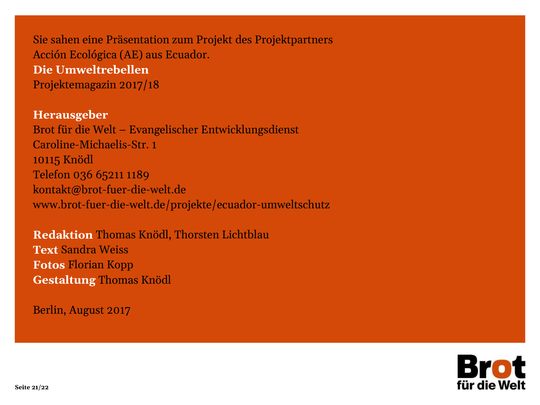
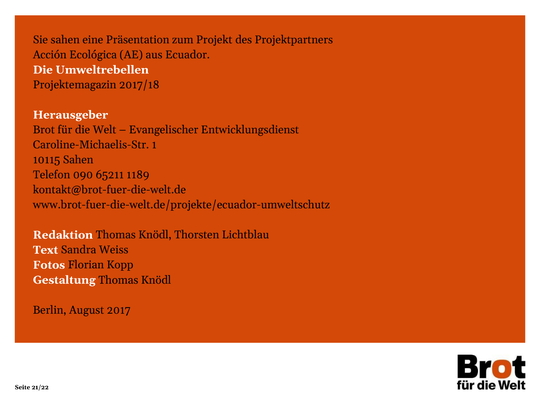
10115 Knödl: Knödl -> Sahen (78, 160)
036: 036 -> 090 (83, 175)
